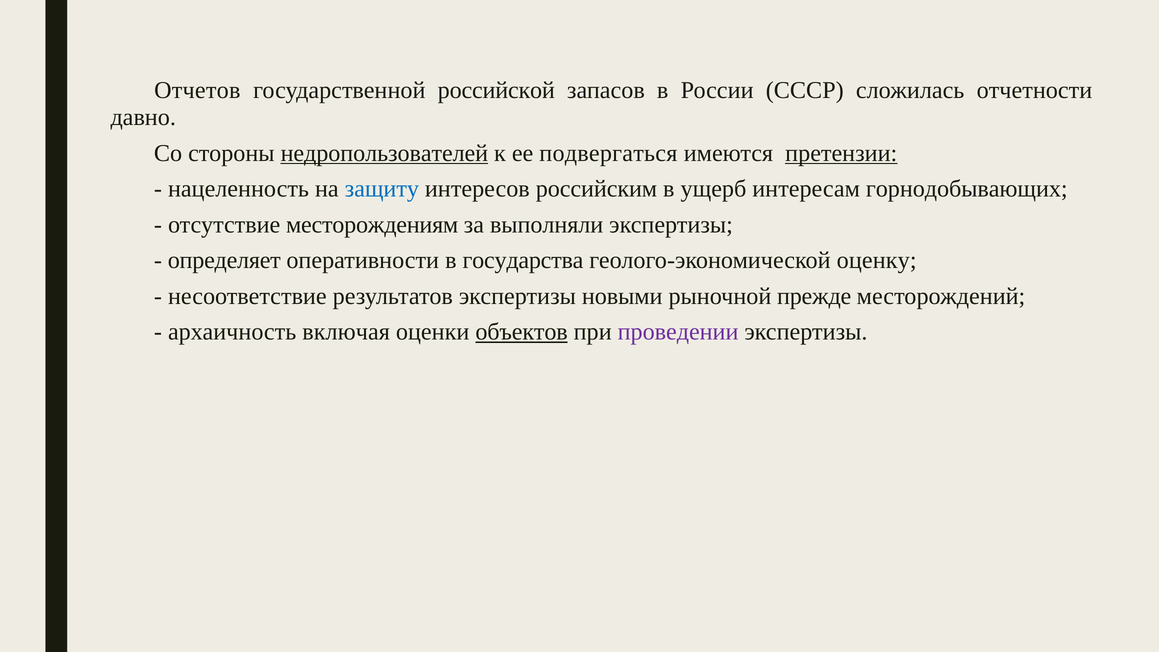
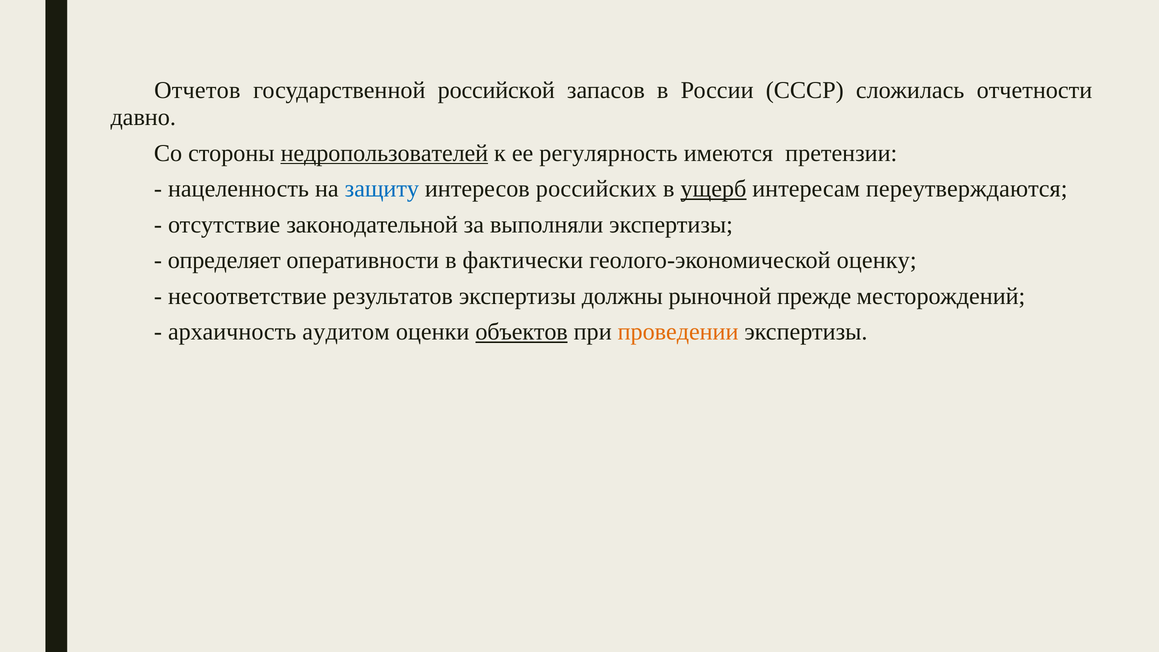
подвергаться: подвергаться -> регулярность (608, 153)
претензии underline: present -> none (841, 153)
российским: российским -> российских (596, 189)
ущерб underline: none -> present (713, 189)
горнодобывающих: горнодобывающих -> переутверждаются (967, 189)
месторождениям: месторождениям -> законодательной (372, 225)
государства: государства -> фактически (523, 260)
новыми: новыми -> должны (622, 296)
включая: включая -> аудитом (346, 332)
проведении colour: purple -> orange (678, 332)
